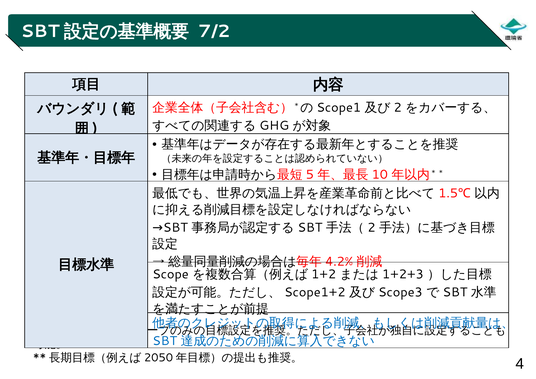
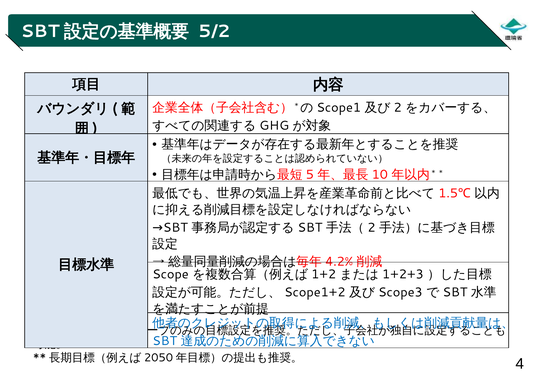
7/2: 7/2 -> 5/2 (214, 31)
